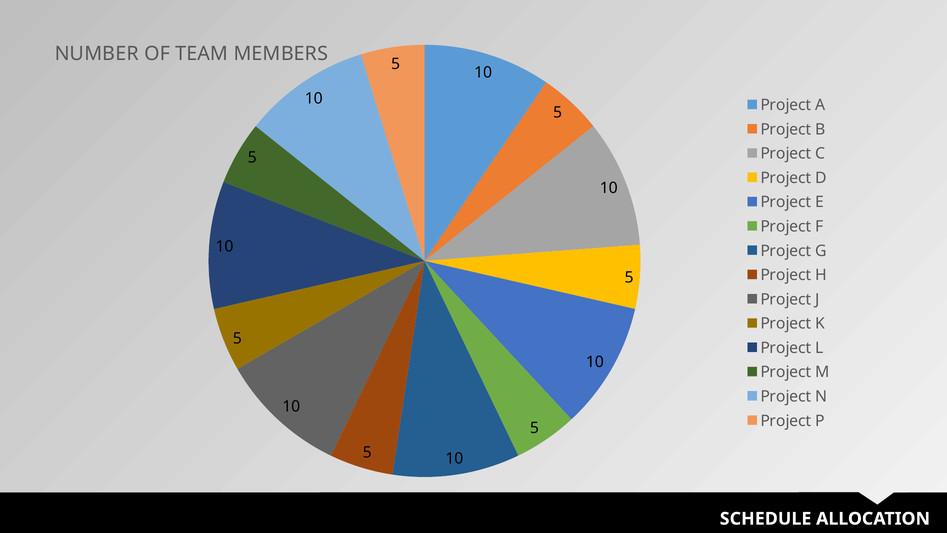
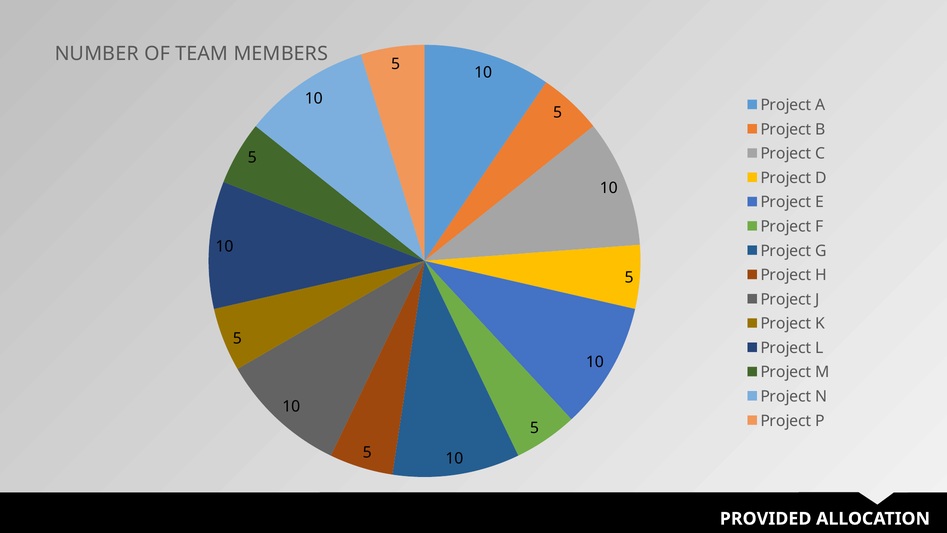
SCHEDULE: SCHEDULE -> PROVIDED (766, 518)
